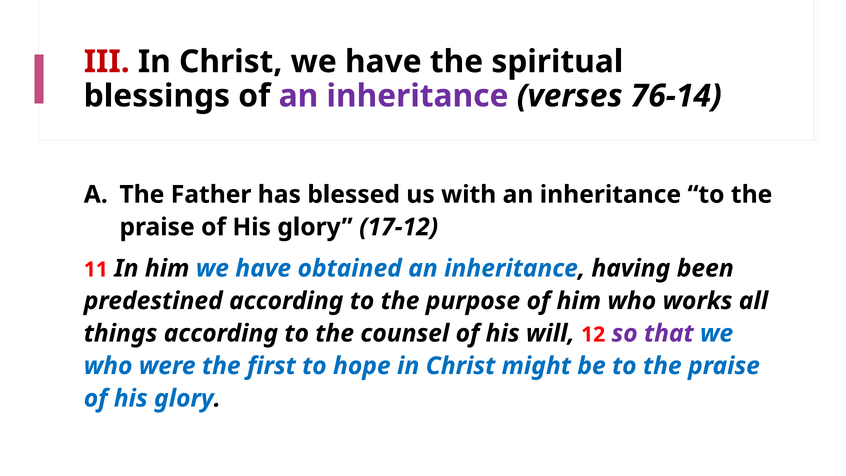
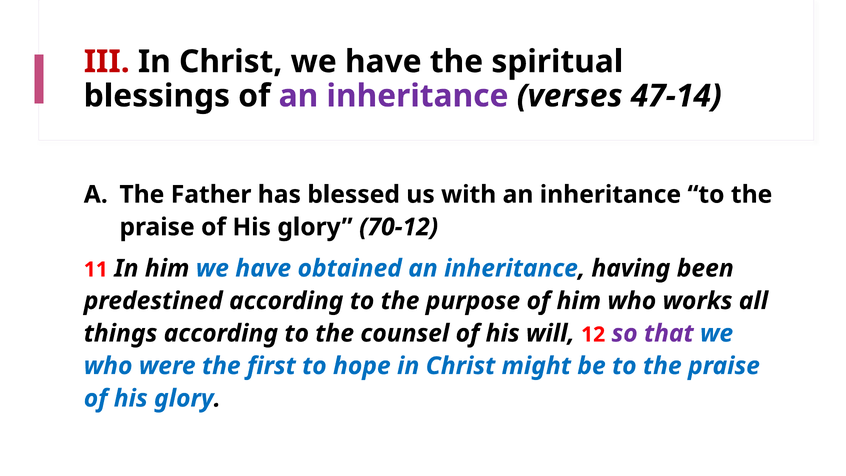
76-14: 76-14 -> 47-14 (676, 96)
17-12: 17-12 -> 70-12 (399, 227)
